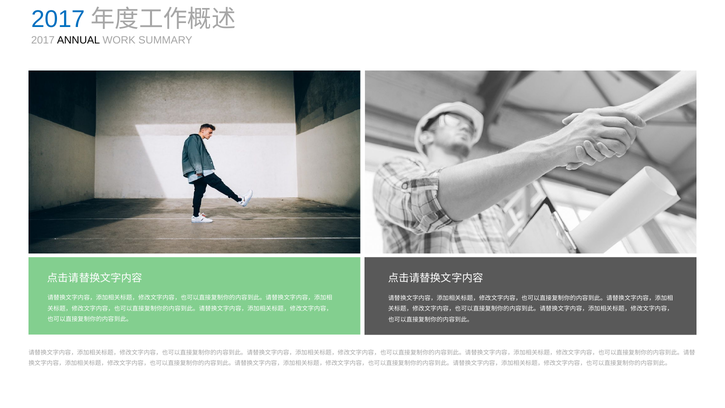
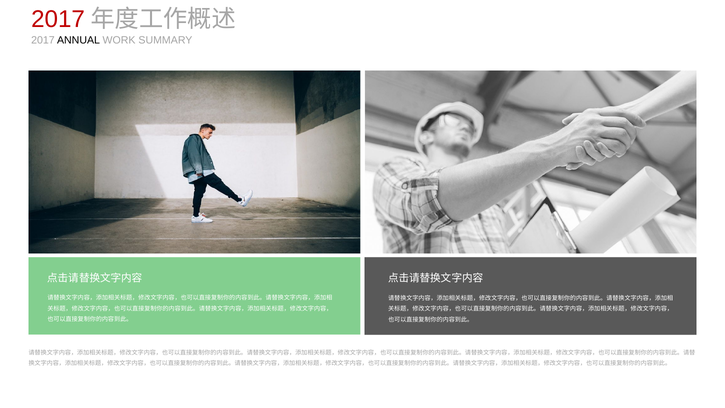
2017 colour: blue -> red (58, 19)
